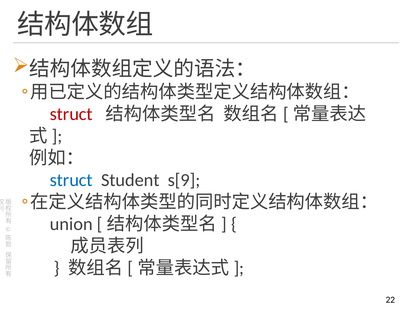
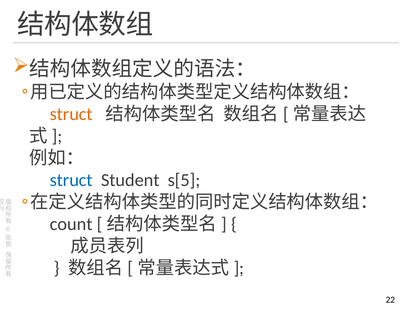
struct colour: red -> orange (71, 114)
s[9: s[9 -> s[5 (184, 180)
union: union -> count (71, 224)
